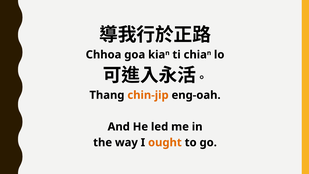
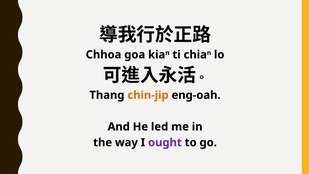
ought colour: orange -> purple (165, 142)
